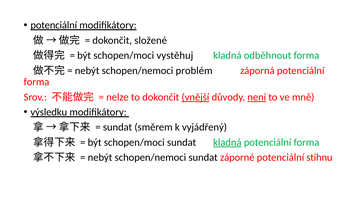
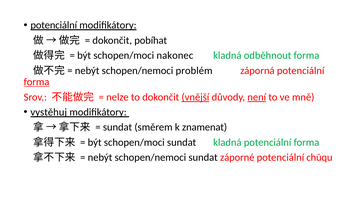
složené: složené -> pobíhat (151, 40)
vystěhuj: vystěhuj -> nakonec (175, 55)
forma underline: none -> present (37, 82)
výsledku: výsledku -> vystěhuj (49, 112)
vyjádřený: vyjádřený -> znamenat (205, 127)
kladná underline: present -> none (227, 142)
stihnu: stihnu -> chūqu (319, 158)
